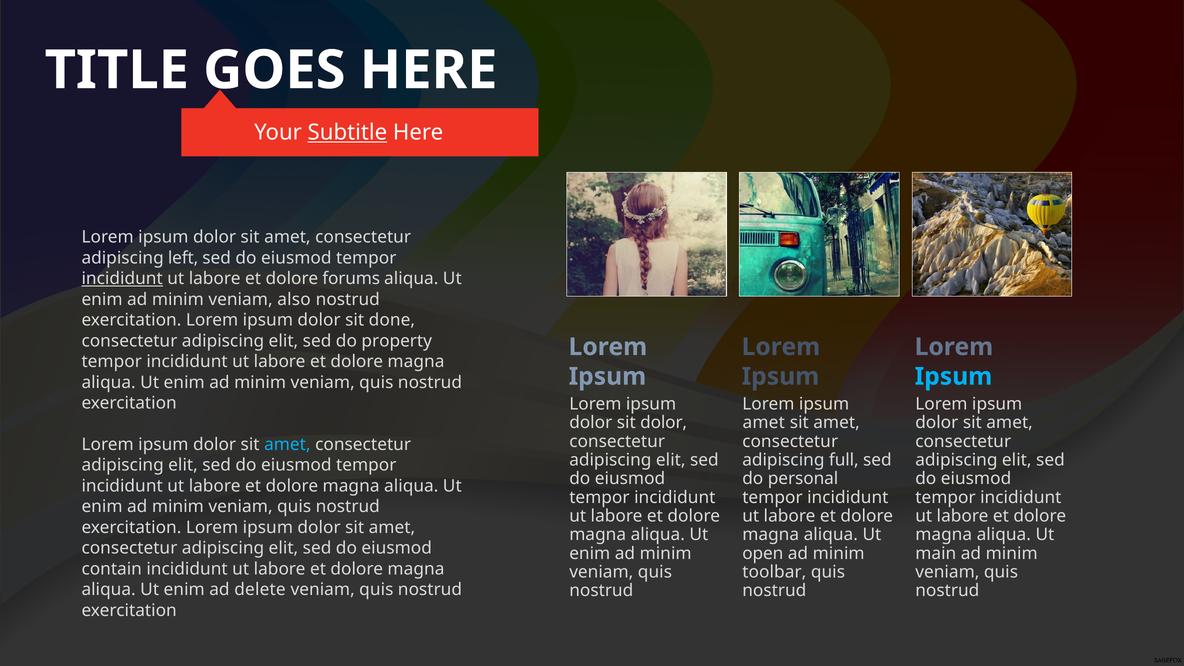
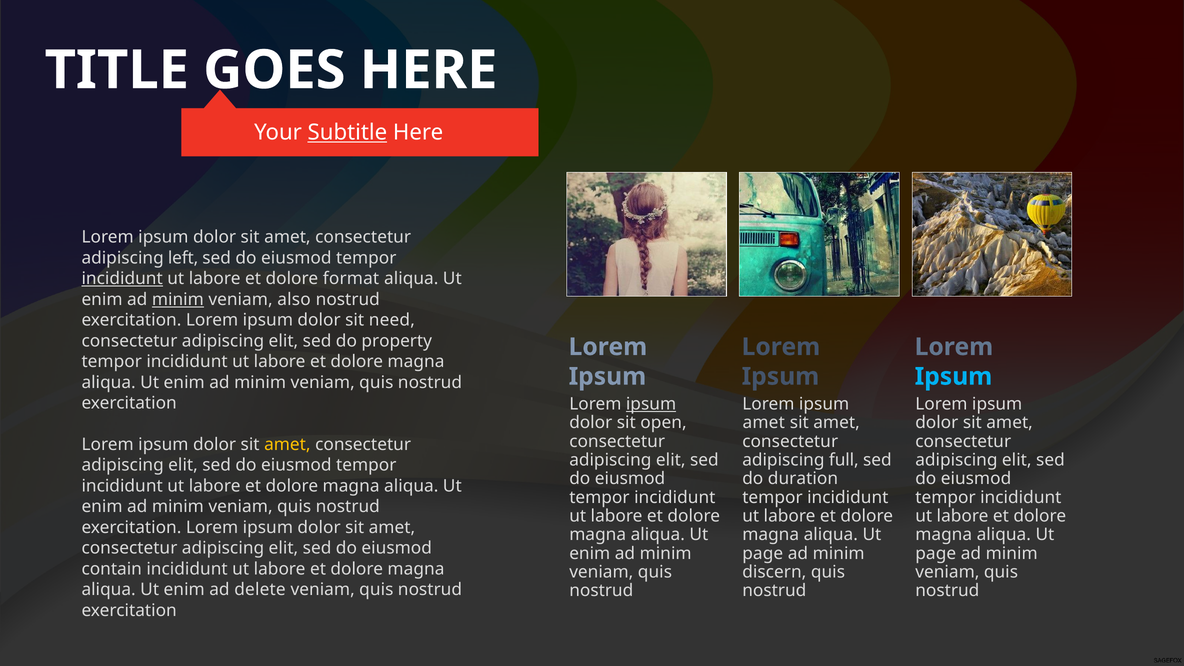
forums: forums -> format (351, 279)
minim underline: none -> present (178, 299)
done: done -> need (392, 320)
ipsum underline: none -> present (651, 404)
sit dolor: dolor -> open (664, 423)
amet colour: light blue -> yellow (287, 445)
personal: personal -> duration (803, 479)
open: open -> page (763, 553)
main: main -> page (936, 553)
toolbar: toolbar -> discern (774, 572)
